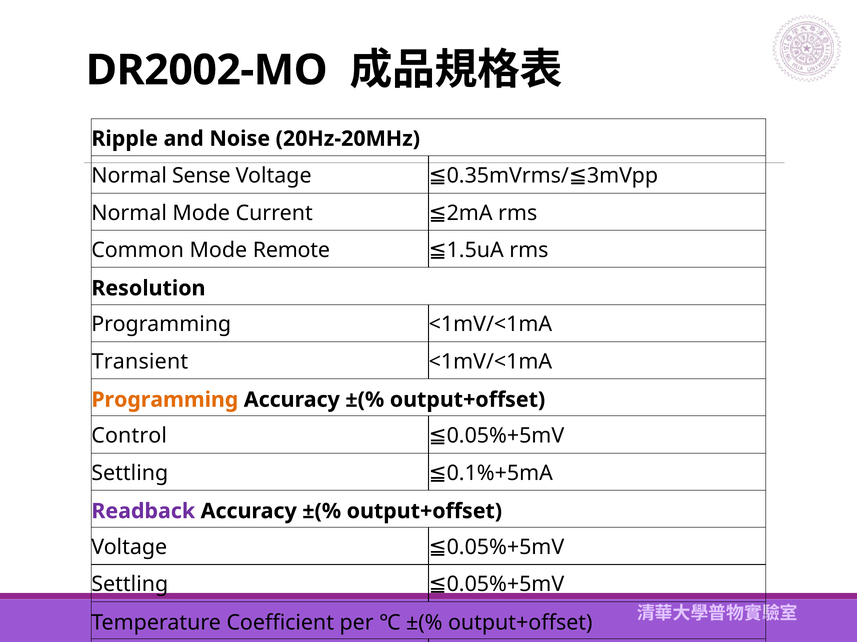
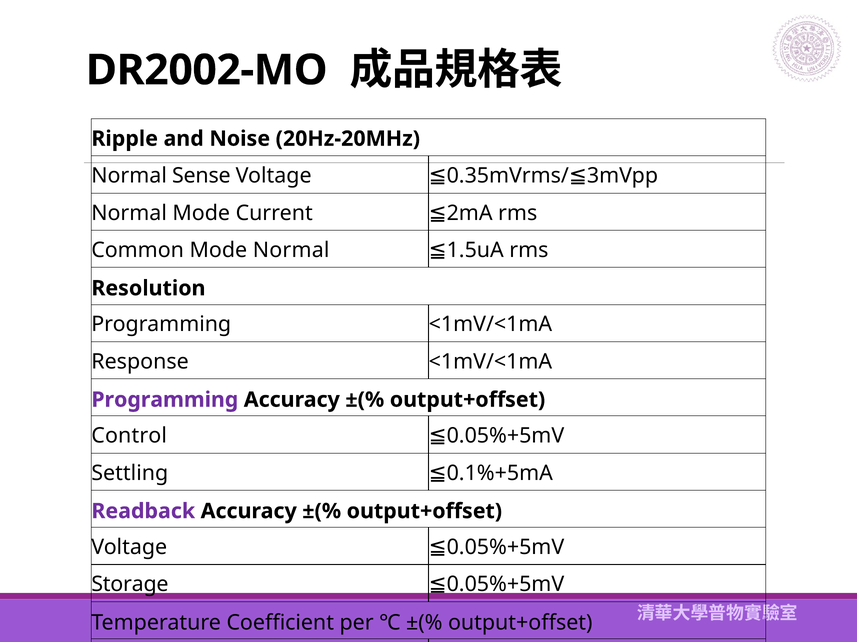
Mode Remote: Remote -> Normal (291, 250)
Transient: Transient -> Response (140, 362)
Programming colour: orange -> purple (165, 400)
Settling: Settling -> Storage (130, 585)
